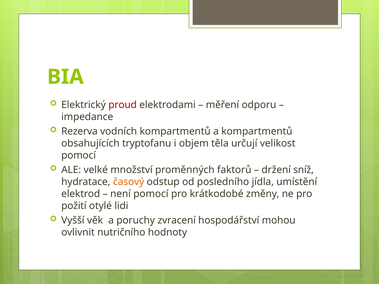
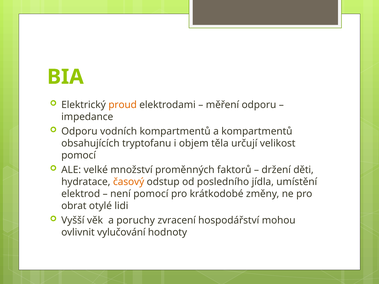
proud colour: red -> orange (123, 105)
Rezerva: Rezerva -> Odporu (79, 131)
sníž: sníž -> děti (304, 170)
požití: požití -> obrat (74, 206)
nutričního: nutričního -> vylučování (121, 232)
